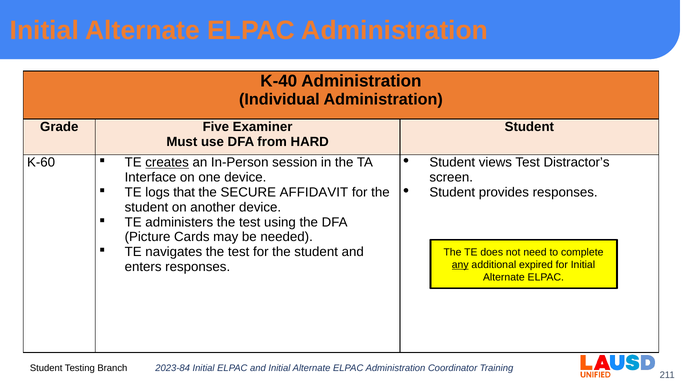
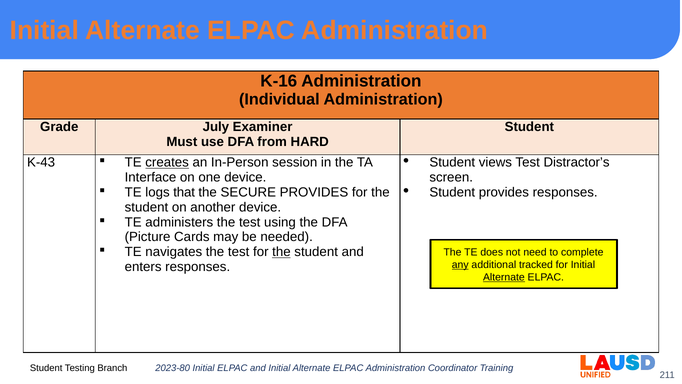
K-40: K-40 -> K-16 (279, 81)
Five: Five -> July (216, 127)
K-60: K-60 -> K-43 (41, 162)
SECURE AFFIDAVIT: AFFIDAVIT -> PROVIDES (314, 192)
the underline: none -> present (281, 252)
expired: expired -> tracked (536, 264)
Alternate underline: none -> present (504, 277)
2023-84: 2023-84 -> 2023-80 (173, 368)
